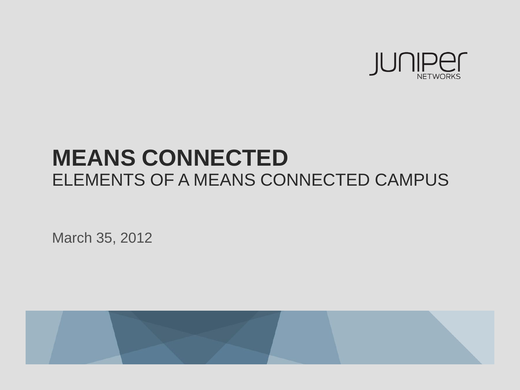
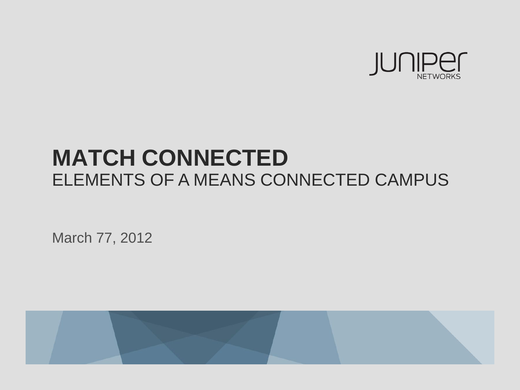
MEANS: MEANS -> MATCH (94, 158)
35: 35 -> 77 (106, 238)
